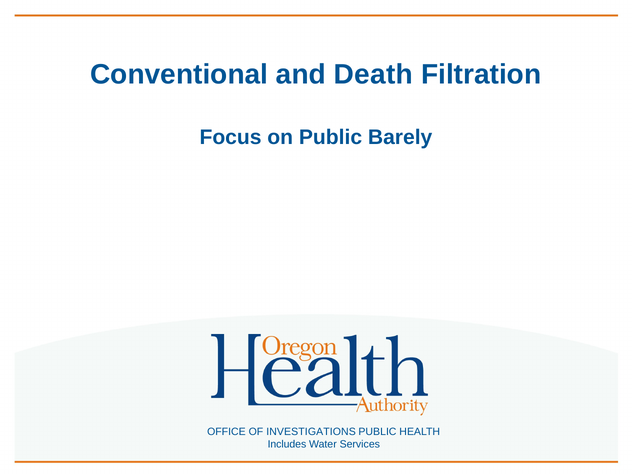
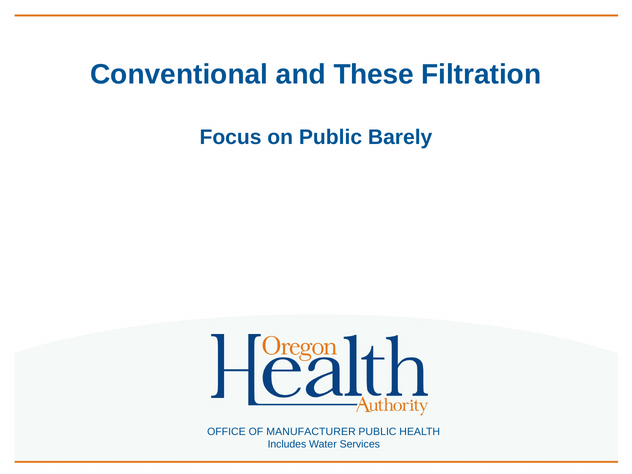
Death: Death -> These (374, 74)
INVESTIGATIONS: INVESTIGATIONS -> MANUFACTURER (311, 432)
